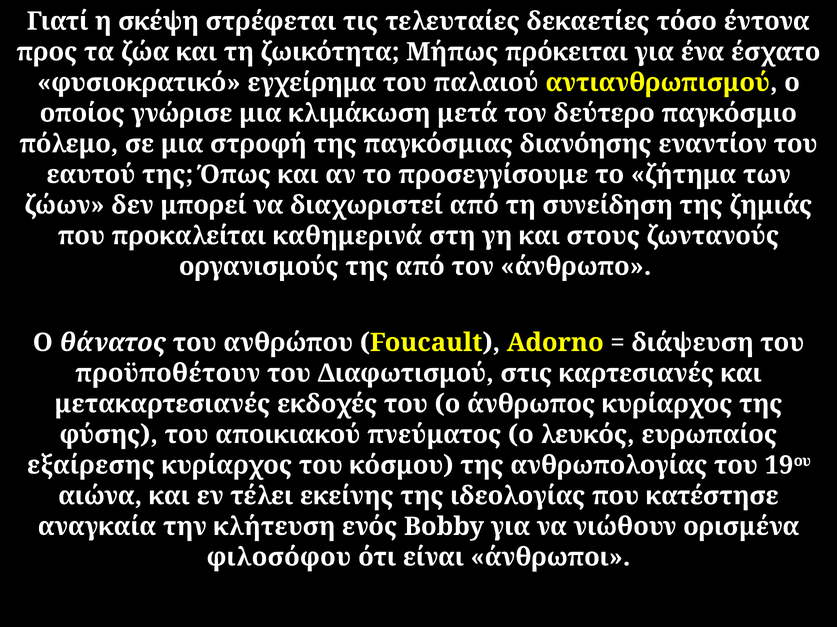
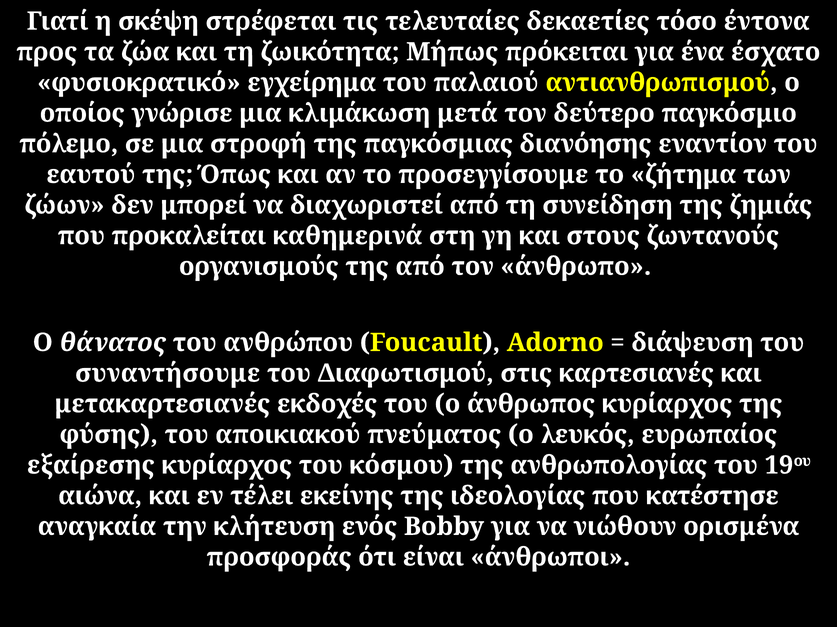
προϋποθέτουν: προϋποθέτουν -> συναντήσουμε (168, 374)
φιλοσόφου: φιλοσόφου -> προσφοράς (279, 558)
